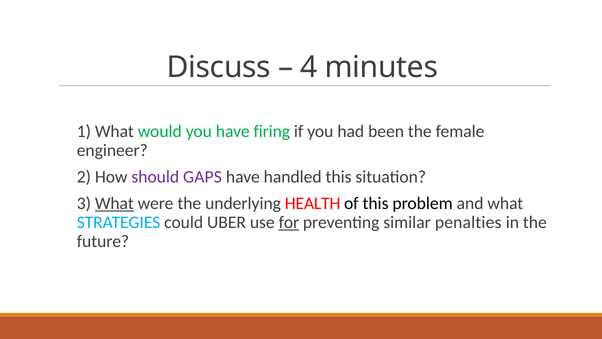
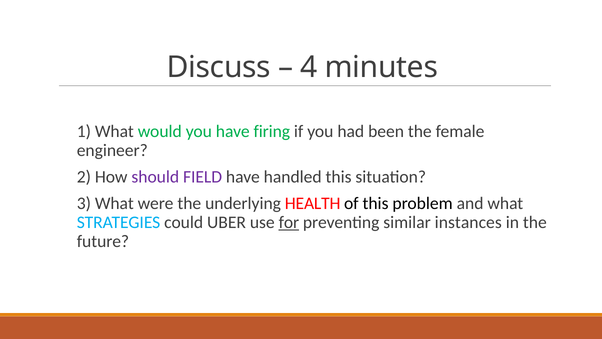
GAPS: GAPS -> FIELD (203, 177)
What underline: present -> none (114, 203)
penalties: penalties -> instances (468, 222)
